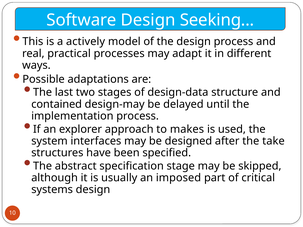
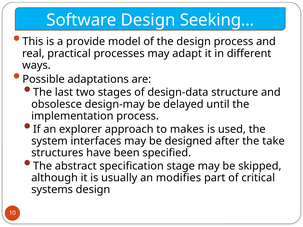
actively: actively -> provide (86, 42)
contained: contained -> obsolesce (57, 104)
imposed: imposed -> modifies (178, 178)
